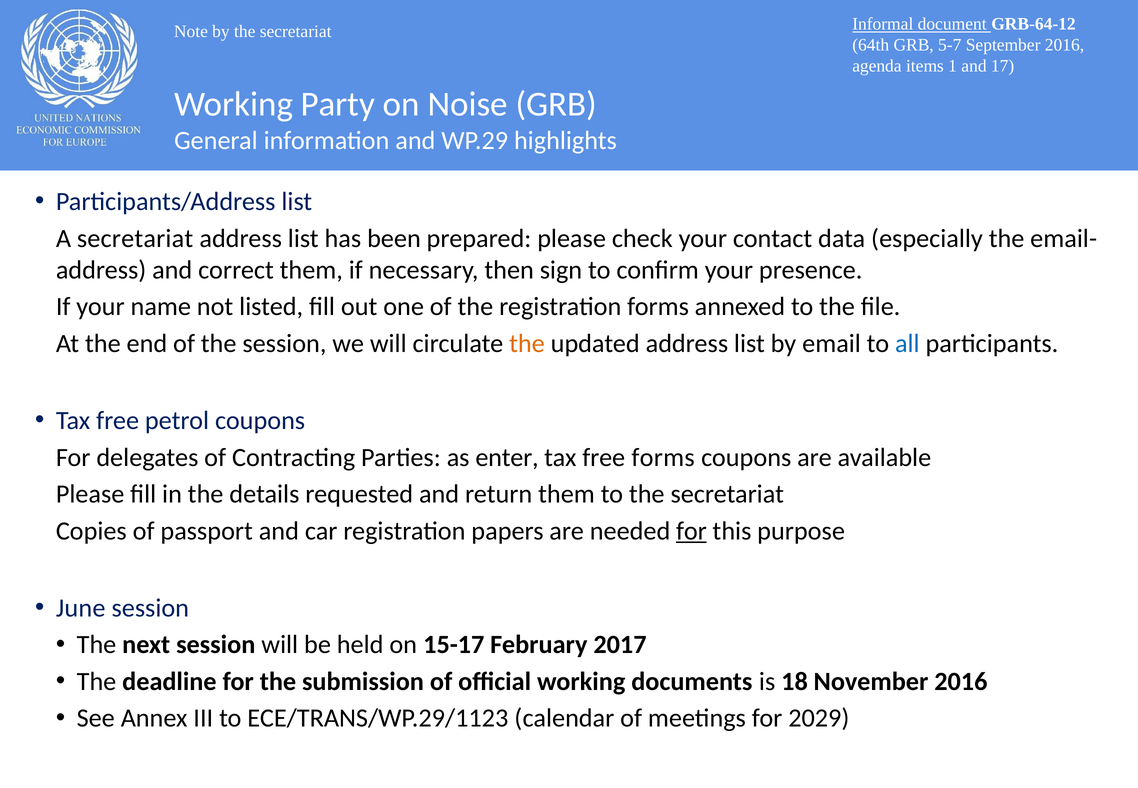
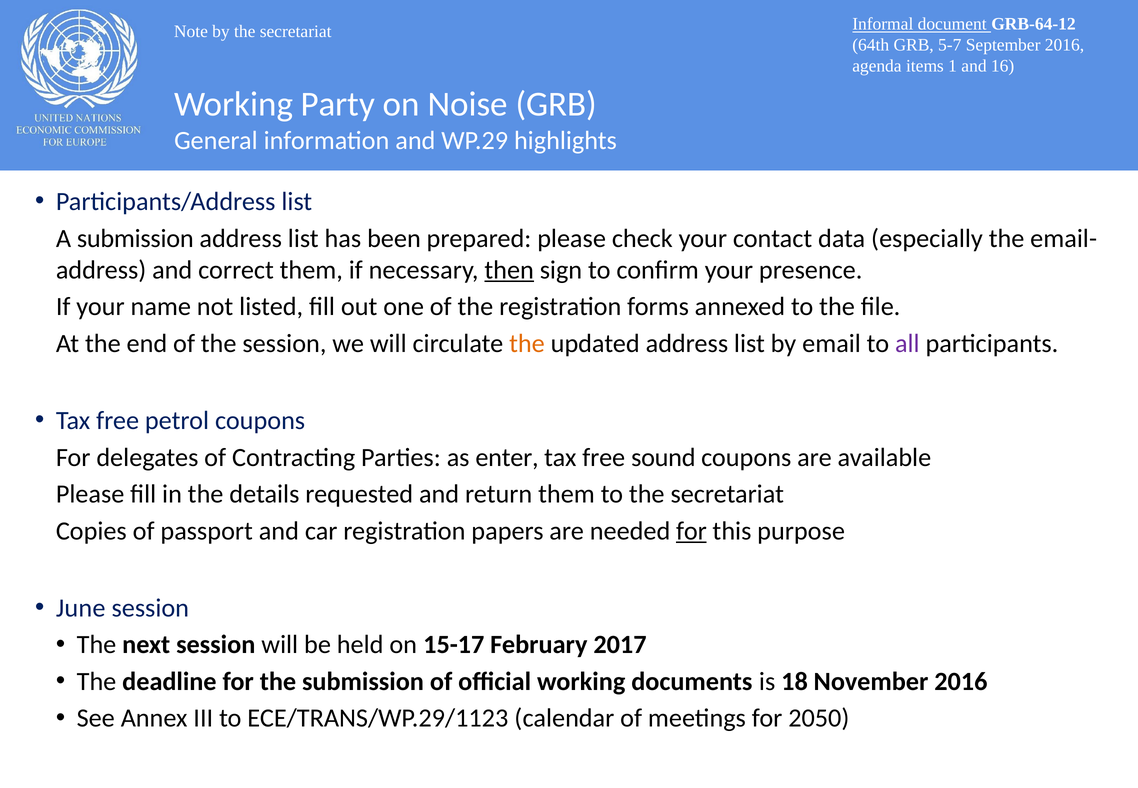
17: 17 -> 16 (1003, 66)
A secretariat: secretariat -> submission (135, 238)
then underline: none -> present (509, 270)
all colour: blue -> purple (907, 343)
free forms: forms -> sound (663, 457)
2029: 2029 -> 2050 (819, 718)
